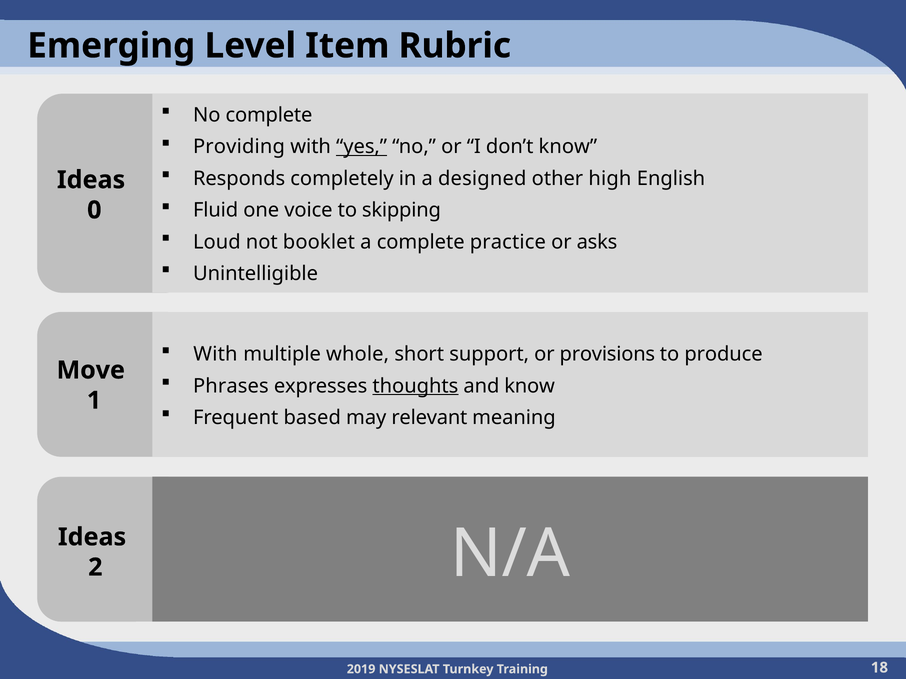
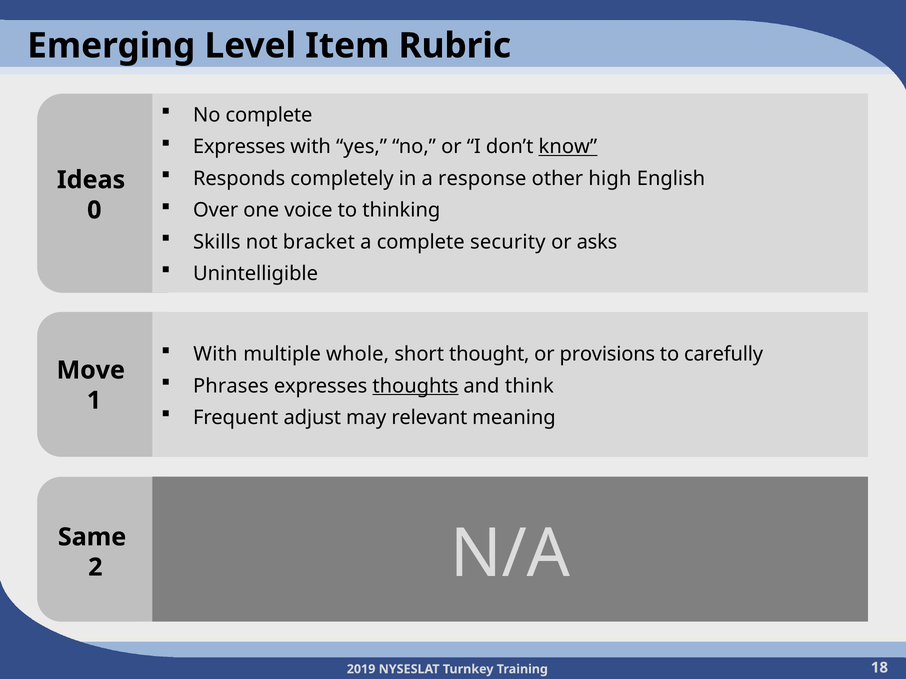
Providing: Providing -> Expresses (239, 147)
yes underline: present -> none (362, 147)
know underline: none -> present (568, 147)
designed: designed -> response (482, 179)
Fluid: Fluid -> Over (216, 210)
skipping: skipping -> thinking (401, 210)
Loud: Loud -> Skills (217, 242)
booklet: booklet -> bracket (319, 242)
practice: practice -> security (508, 242)
support: support -> thought (489, 354)
produce: produce -> carefully (724, 354)
and know: know -> think (529, 386)
based: based -> adjust (312, 418)
Ideas: Ideas -> Same (92, 537)
